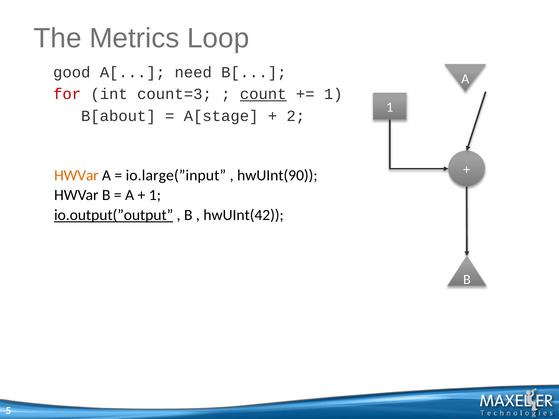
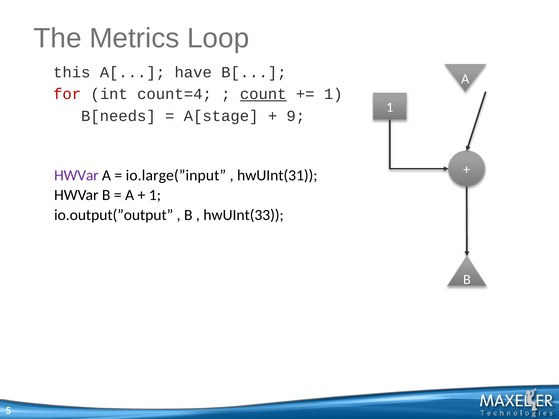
good: good -> this (72, 73)
need: need -> have (193, 73)
count=3: count=3 -> count=4 (174, 94)
B[about: B[about -> B[needs (118, 116)
2: 2 -> 9 (296, 116)
HWVar colour: orange -> purple (76, 175)
hwUInt(90: hwUInt(90 -> hwUInt(31 (277, 175)
io.output(”output underline: present -> none (114, 215)
hwUInt(42: hwUInt(42 -> hwUInt(33 (244, 215)
